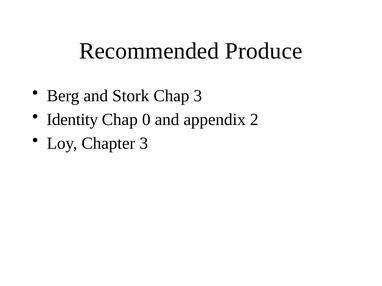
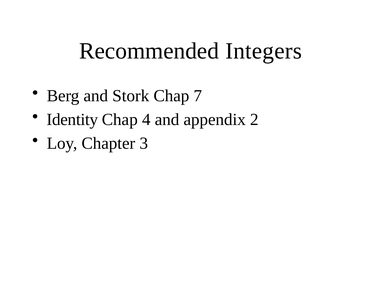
Produce: Produce -> Integers (264, 51)
Chap 3: 3 -> 7 (198, 96)
0: 0 -> 4 (146, 120)
